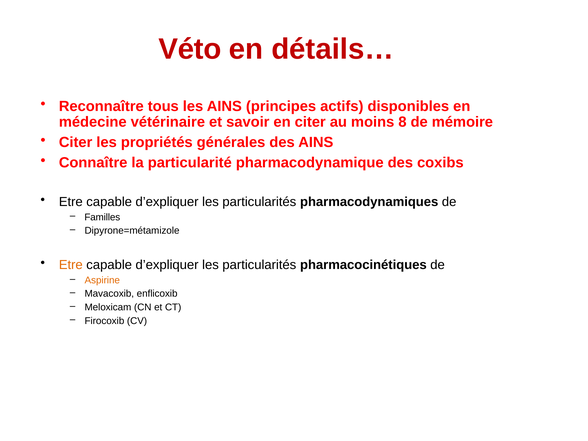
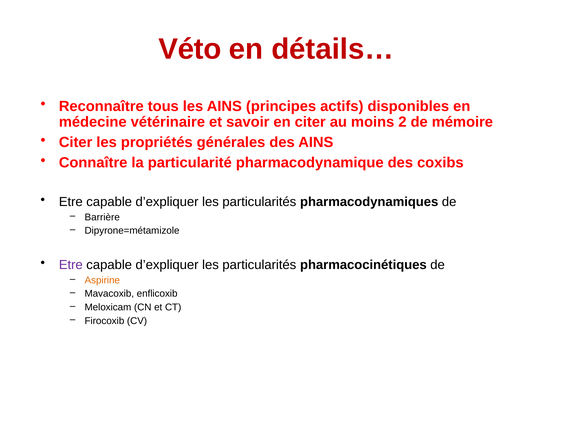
8: 8 -> 2 (402, 122)
Familles: Familles -> Barrière (102, 217)
Etre colour: orange -> purple (71, 265)
